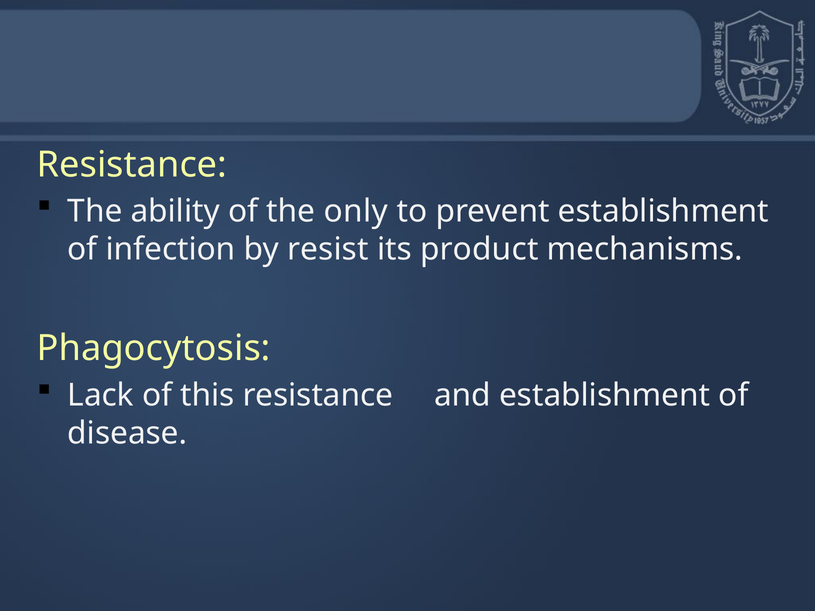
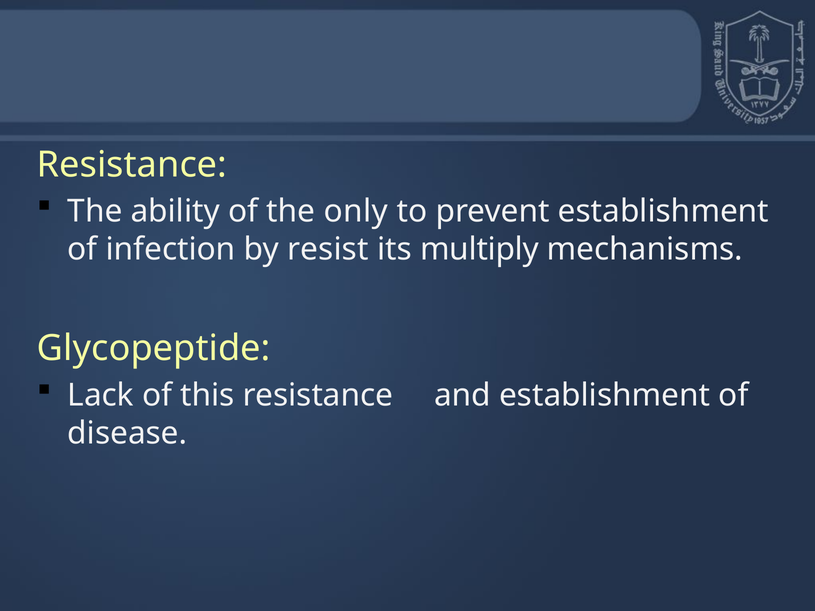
product: product -> multiply (480, 250)
Phagocytosis: Phagocytosis -> Glycopeptide (154, 349)
